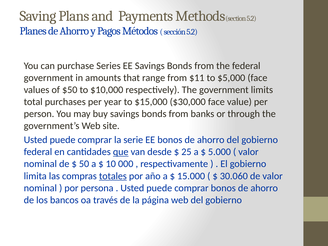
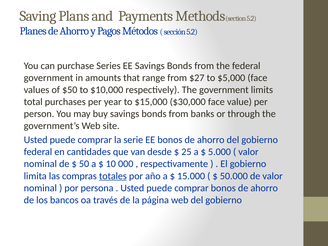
$11: $11 -> $27 (197, 78)
que underline: present -> none (121, 152)
30.060: 30.060 -> 50.000 (234, 176)
